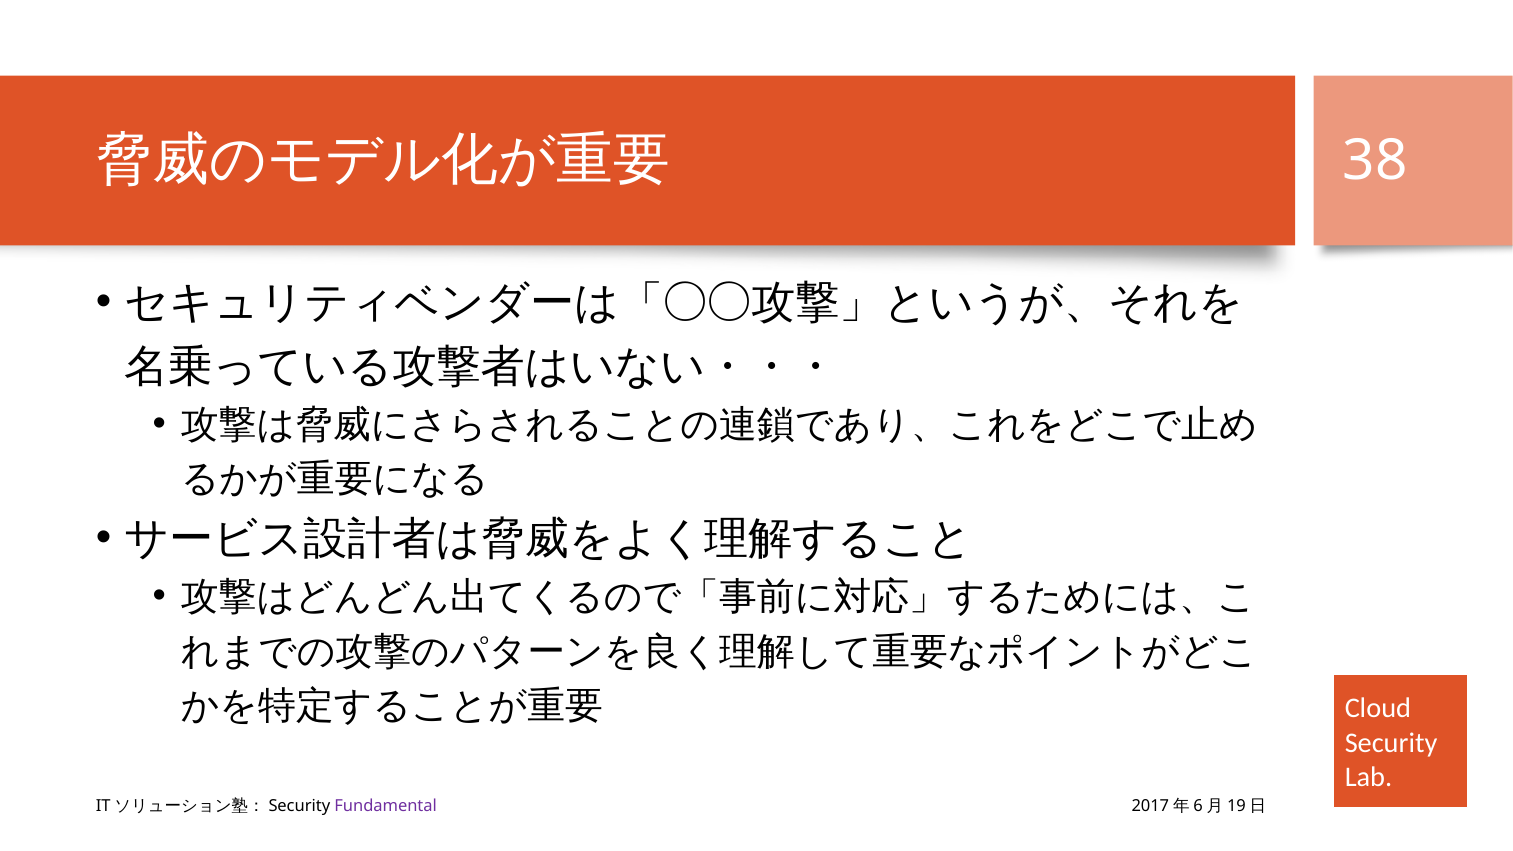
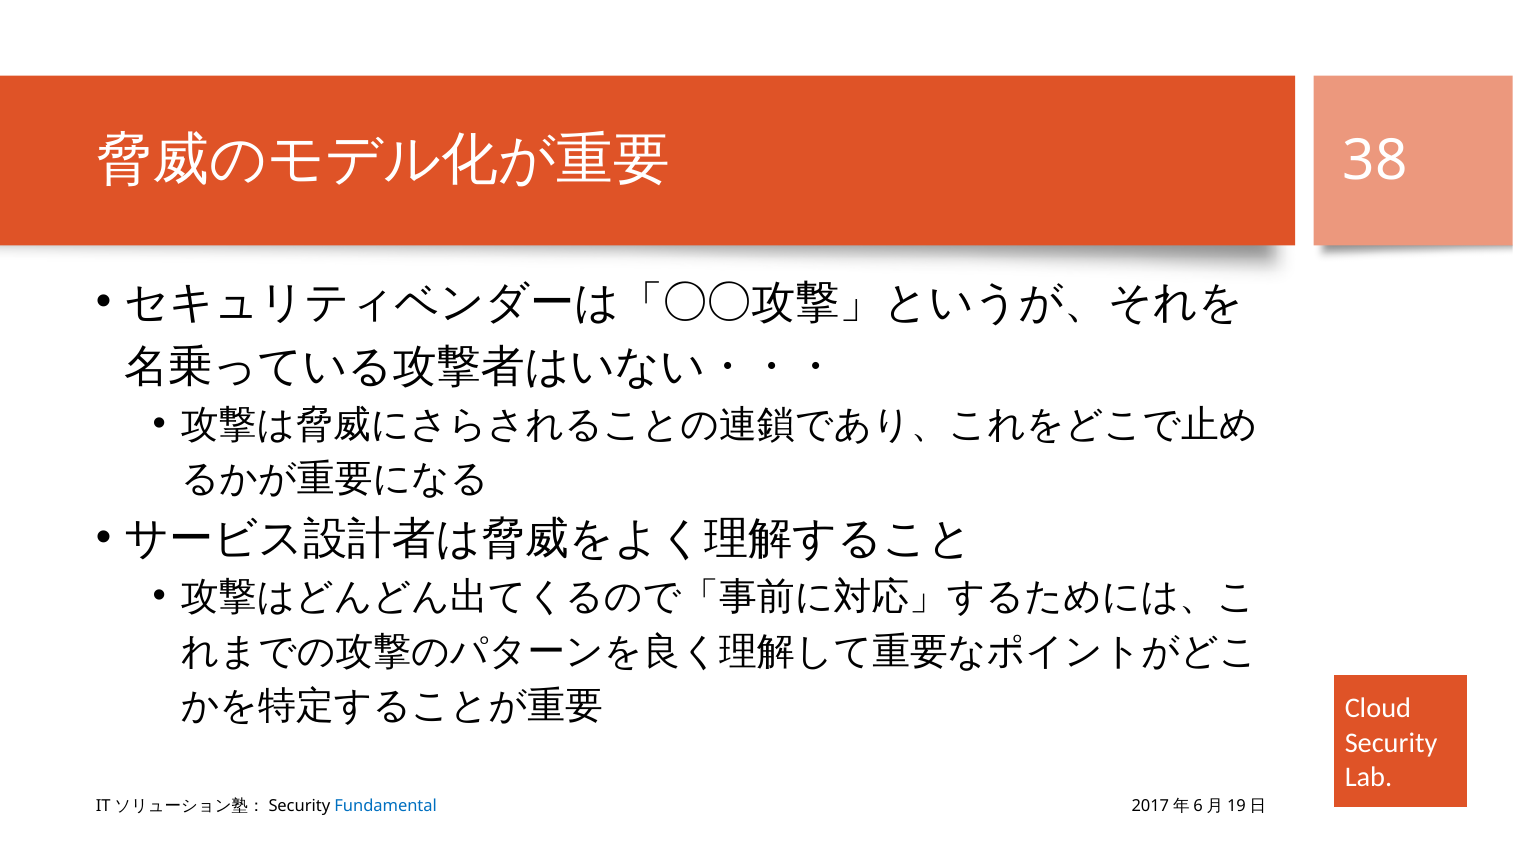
Fundamental colour: purple -> blue (386, 806)
